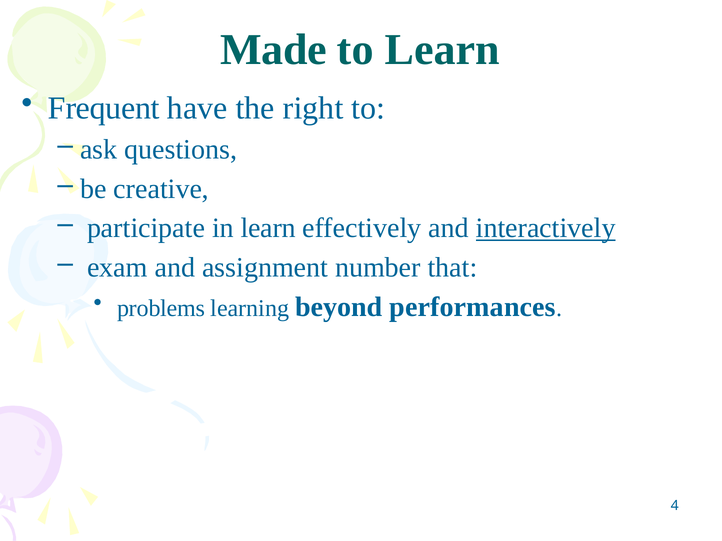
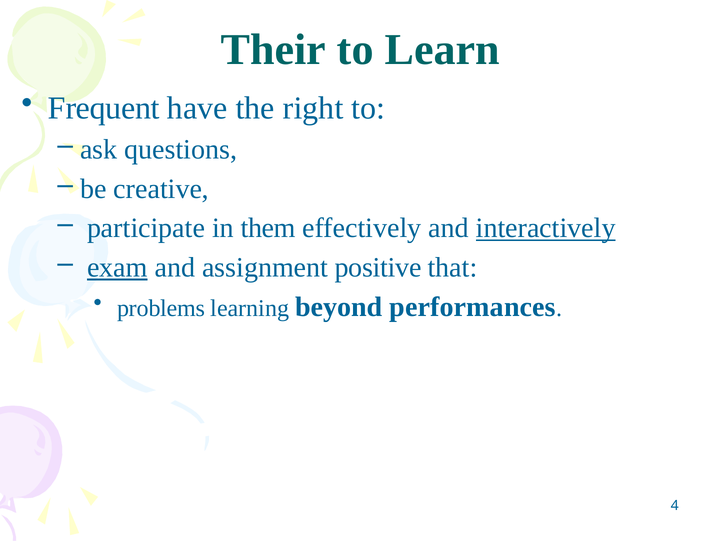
Made: Made -> Their (273, 50)
in learn: learn -> them (268, 228)
exam underline: none -> present (117, 268)
number: number -> positive (378, 268)
